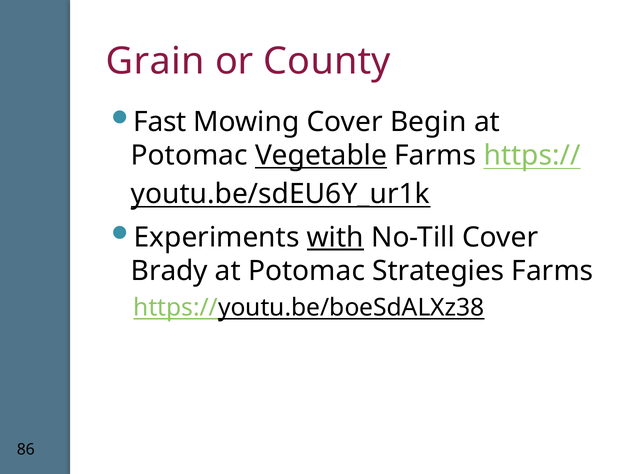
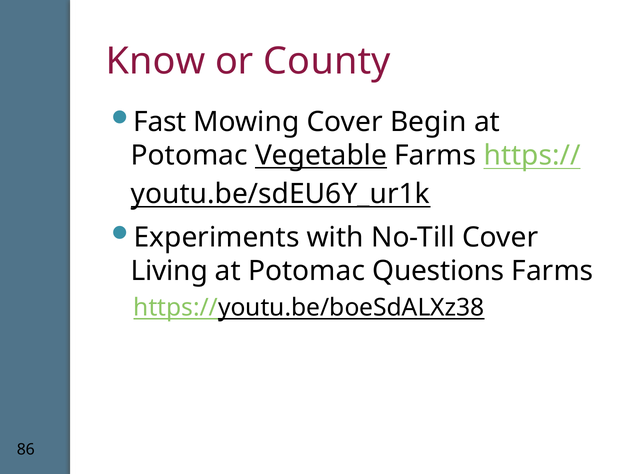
Grain: Grain -> Know (155, 61)
with underline: present -> none (335, 238)
Brady: Brady -> Living (169, 272)
Strategies: Strategies -> Questions (438, 272)
